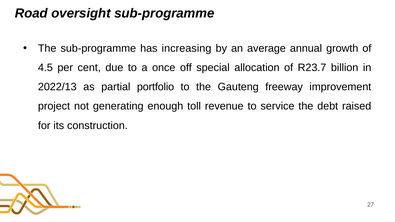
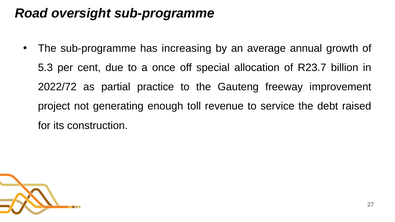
4.5: 4.5 -> 5.3 (45, 68)
2022/13: 2022/13 -> 2022/72 (57, 87)
portfolio: portfolio -> practice (156, 87)
